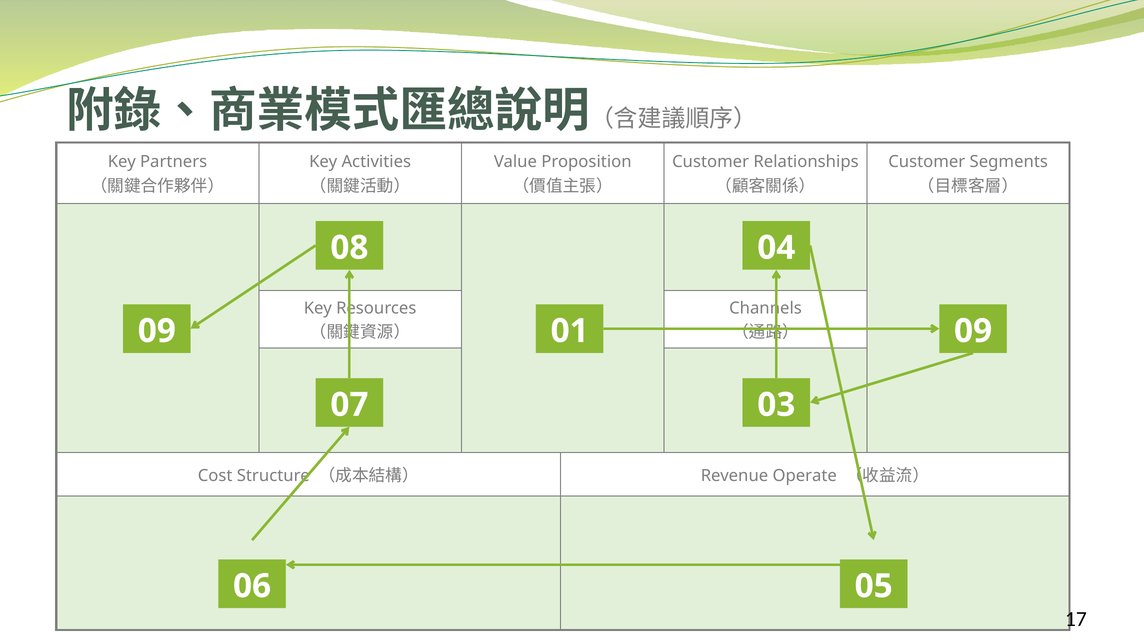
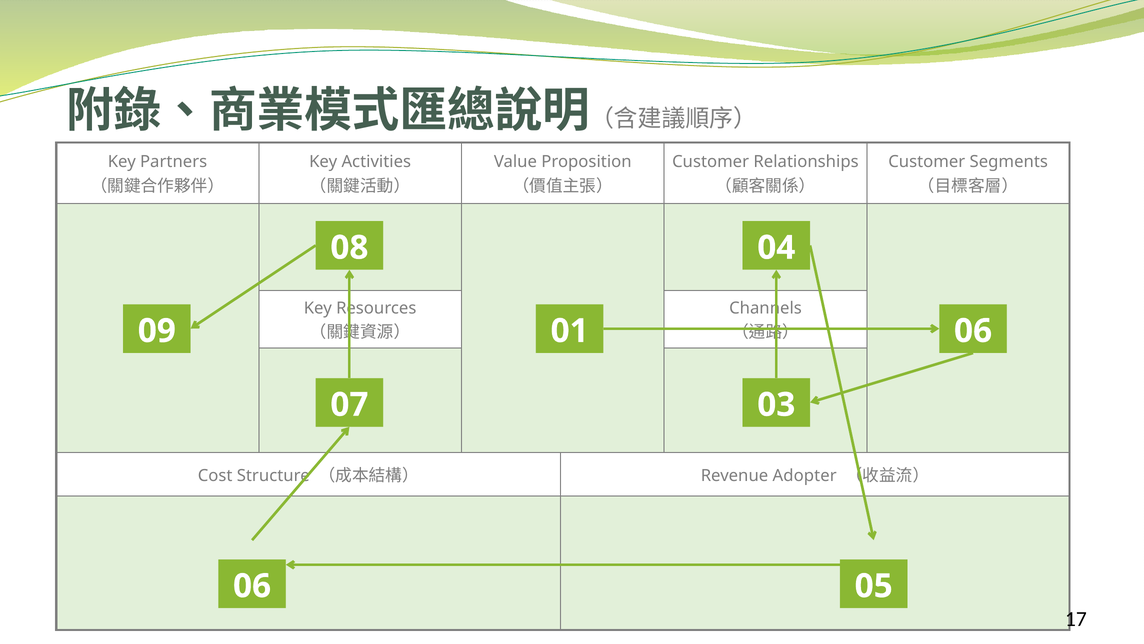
01 09: 09 -> 06 (973, 331)
Operate: Operate -> Adopter (805, 476)
